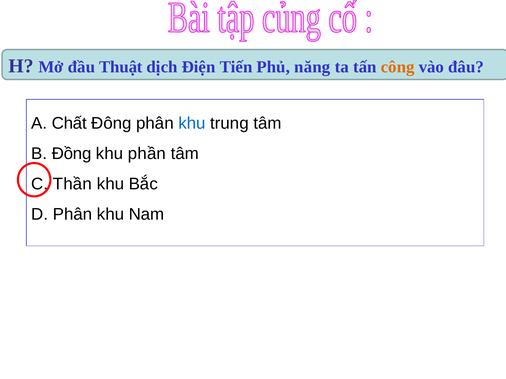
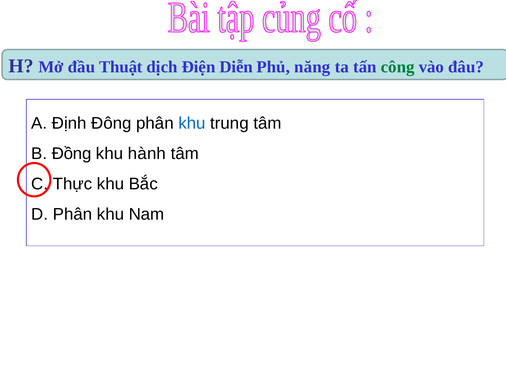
Tiến: Tiến -> Diễn (236, 67)
công colour: orange -> green (398, 67)
Chất: Chất -> Định (69, 123)
phần: phần -> hành (147, 154)
Thần: Thần -> Thực (73, 184)
